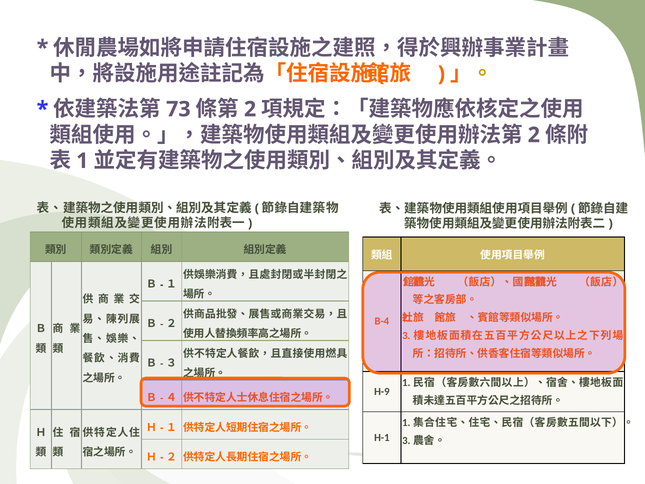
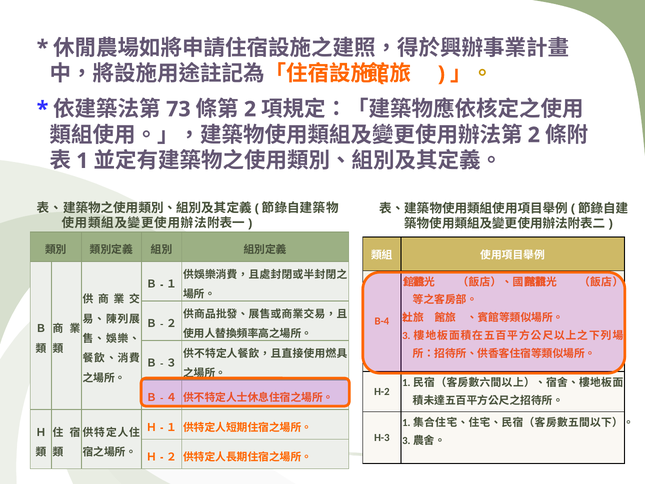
H-9: H-9 -> H-2 (382, 391)
H-1: H-1 -> H-3 (382, 437)
